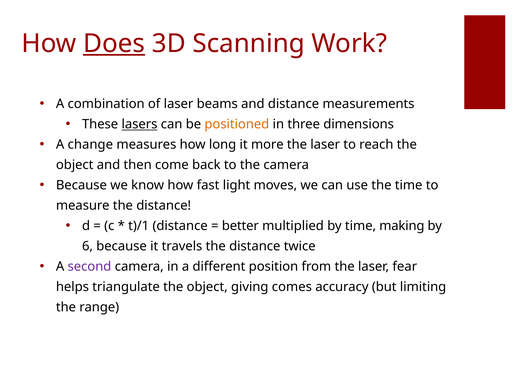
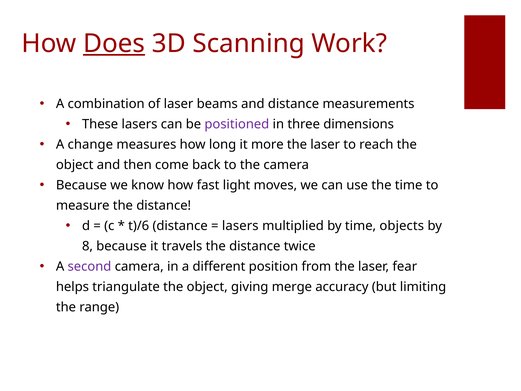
lasers underline: present -> none (140, 124)
positioned colour: orange -> purple (237, 124)
t)/1: t)/1 -> t)/6 (139, 226)
better: better -> lasers (240, 226)
making: making -> objects (402, 226)
6: 6 -> 8 (87, 246)
comes: comes -> merge (292, 287)
